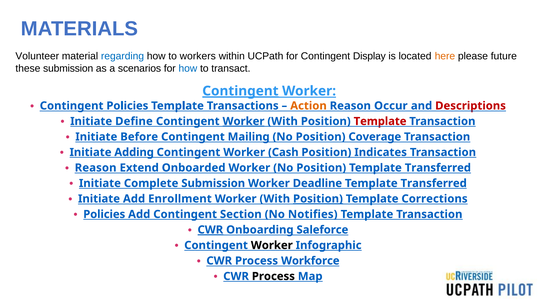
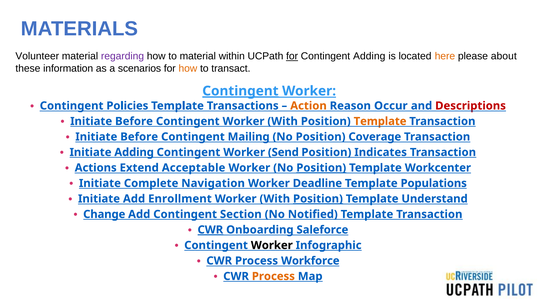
regarding colour: blue -> purple (122, 56)
to workers: workers -> material (198, 56)
for underline: none -> present (292, 56)
Contingent Display: Display -> Adding (369, 56)
future: future -> about (504, 56)
these submission: submission -> information (68, 68)
how colour: blue -> orange (188, 68)
Define: Define -> Before (134, 121)
Worker underline: present -> none (243, 121)
Template colour: red -> orange (380, 121)
Cash: Cash -> Send (283, 152)
Reason: Reason -> Actions (96, 168)
Onboarded: Onboarded -> Acceptable (194, 168)
Position underline: none -> present (321, 168)
Transferred: Transferred -> Workcenter (438, 168)
Complete Submission: Submission -> Navigation (213, 183)
Transferred: Transferred -> Populations (434, 183)
Corrections: Corrections -> Understand (435, 199)
Policies: Policies -> Change (104, 214)
Notifies: Notifies -> Notified (313, 214)
Process colour: black -> orange (273, 276)
